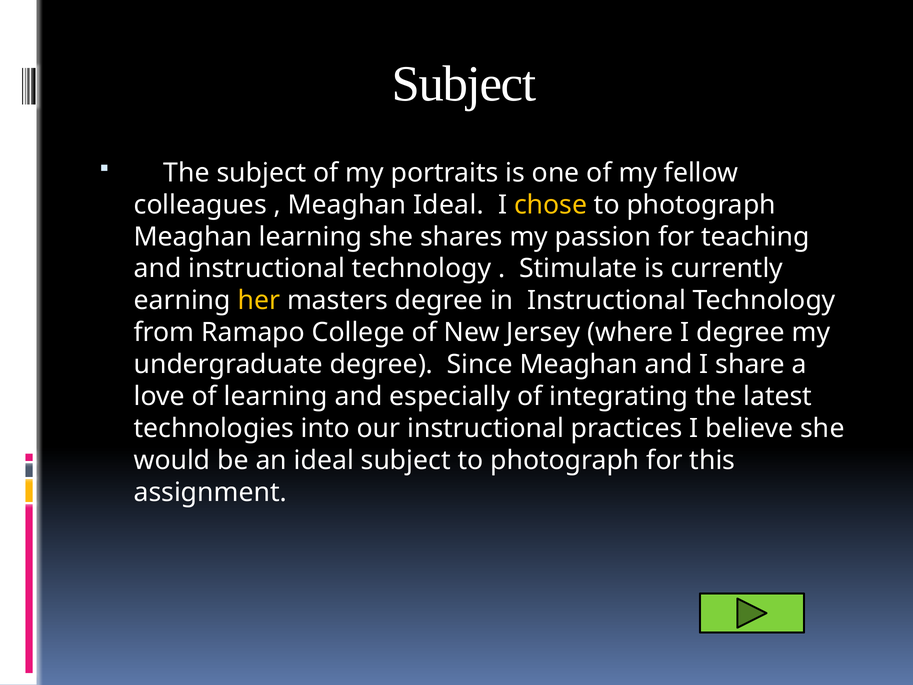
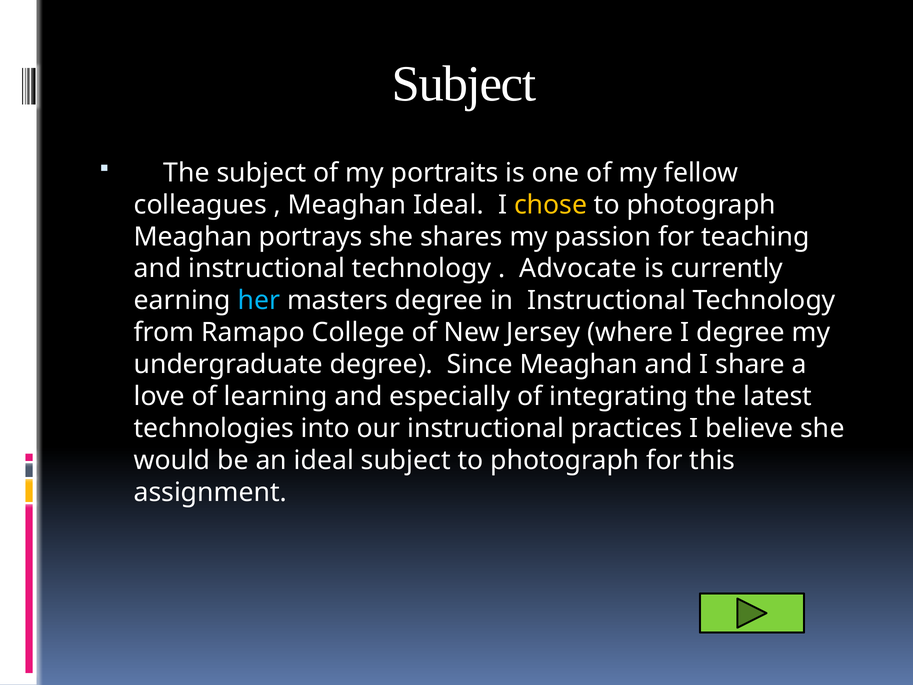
Meaghan learning: learning -> portrays (311, 237)
Stimulate: Stimulate -> Advocate (578, 269)
her colour: yellow -> light blue (259, 301)
